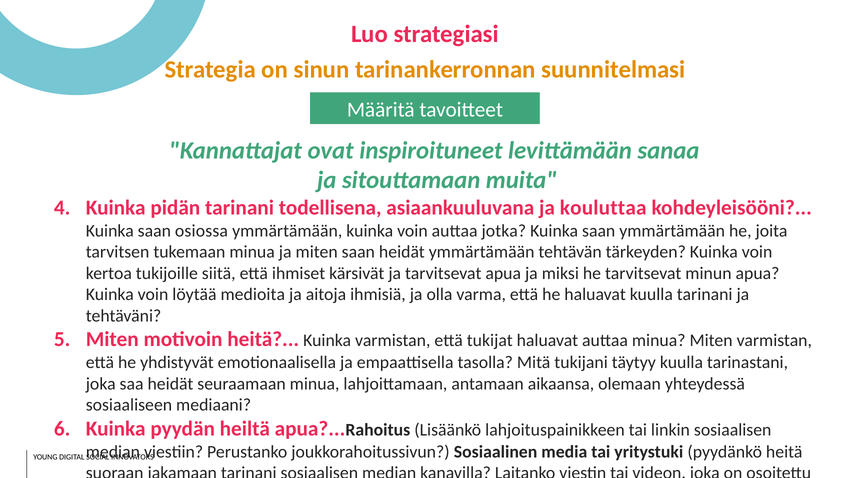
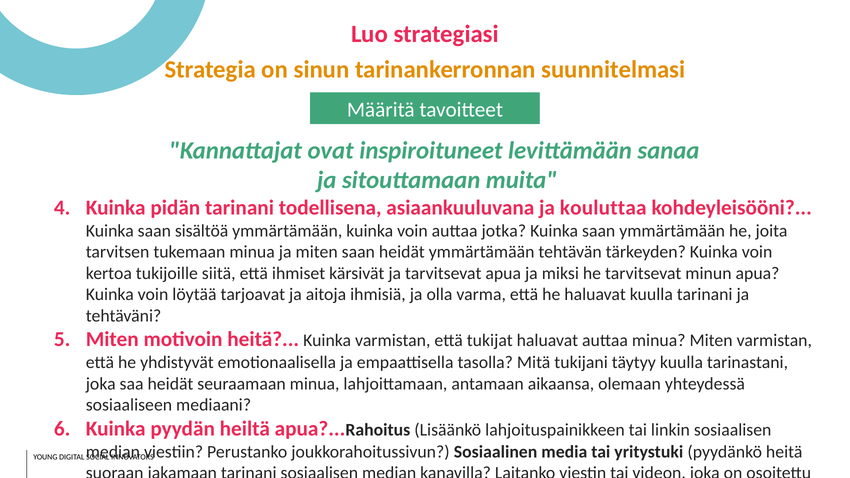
osiossa: osiossa -> sisältöä (202, 231)
medioita: medioita -> tarjoavat (253, 295)
